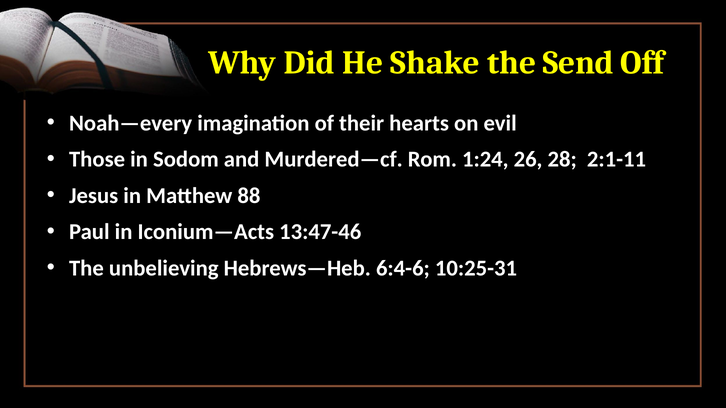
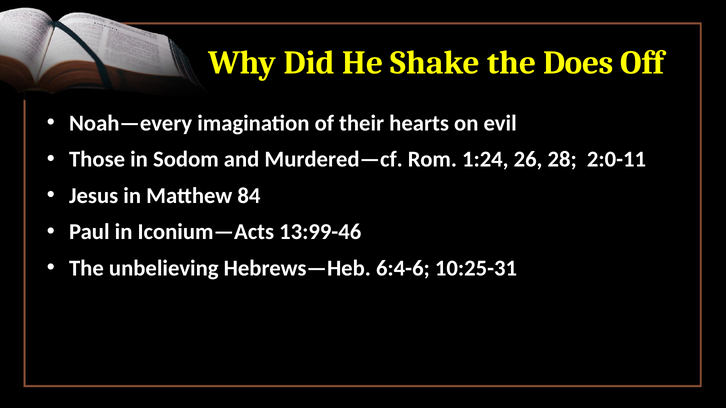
Send: Send -> Does (578, 63)
2:1-11: 2:1-11 -> 2:0-11 (617, 159)
88: 88 -> 84 (249, 196)
13:47-46: 13:47-46 -> 13:99-46 (320, 232)
